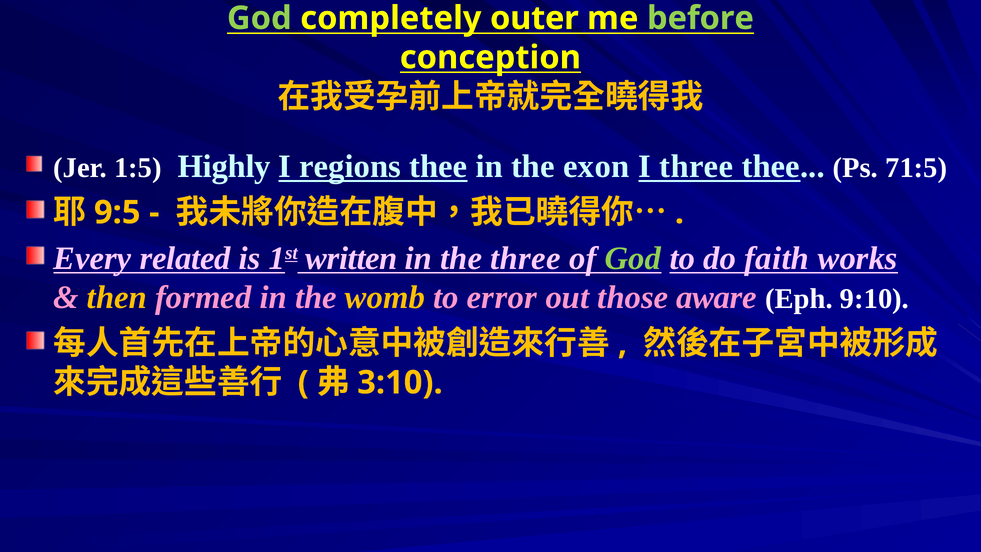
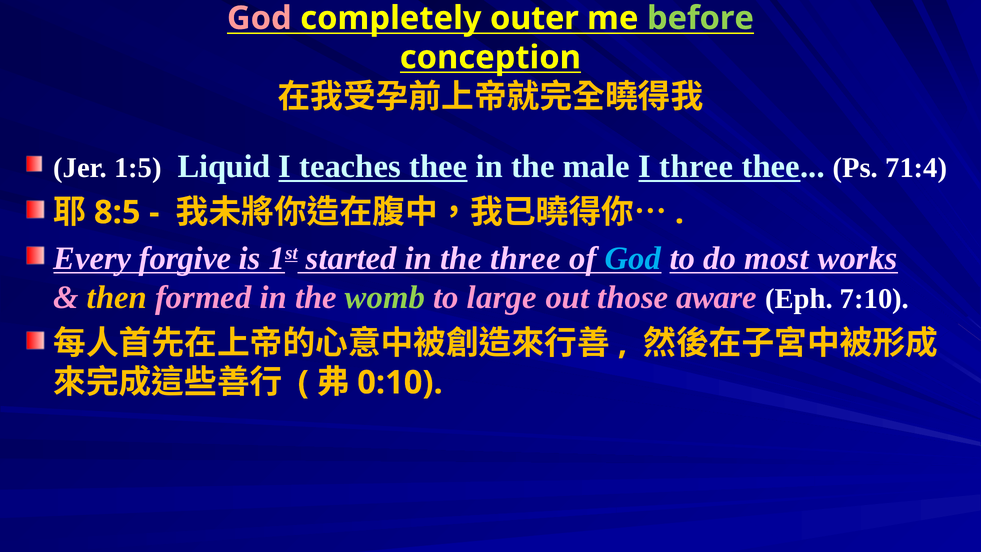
God colour: light green -> pink (259, 18)
Highly: Highly -> Liquid (224, 167)
regions: regions -> teaches (350, 167)
exon: exon -> male (596, 167)
71:5: 71:5 -> 71:4 (916, 168)
9:5: 9:5 -> 8:5 (117, 212)
related: related -> forgive (185, 258)
written: written -> started (351, 258)
God colour: light green -> light blue (633, 258)
faith: faith -> most (777, 258)
womb colour: yellow -> light green (385, 297)
error: error -> large (502, 297)
9:10: 9:10 -> 7:10 (874, 299)
3:10: 3:10 -> 0:10 (400, 382)
